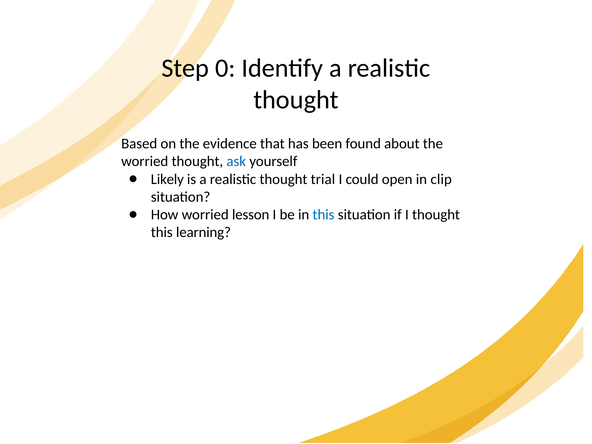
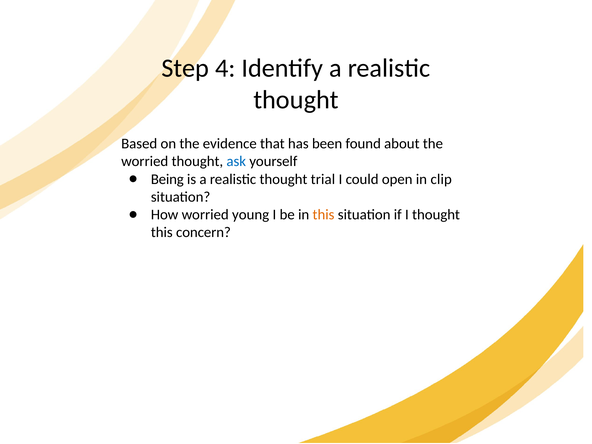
0: 0 -> 4 (225, 68)
Likely: Likely -> Being (167, 179)
lesson: lesson -> young (251, 215)
this colour: blue -> orange (324, 215)
learning: learning -> concern (203, 232)
